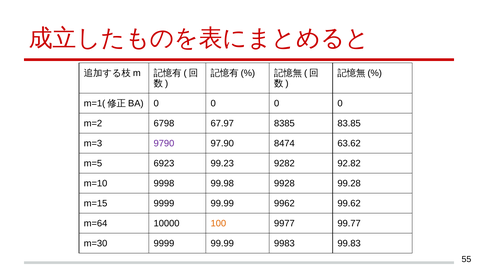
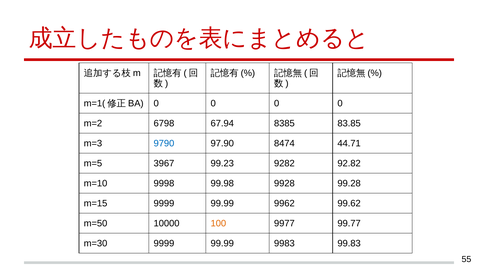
67.97: 67.97 -> 67.94 (222, 123)
9790 colour: purple -> blue (164, 143)
63.62: 63.62 -> 44.71 (349, 143)
6923: 6923 -> 3967 (164, 163)
m=64: m=64 -> m=50 (96, 223)
